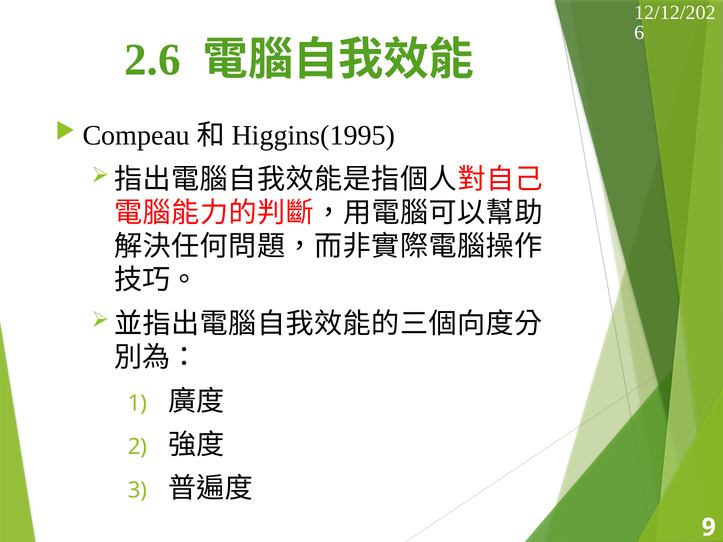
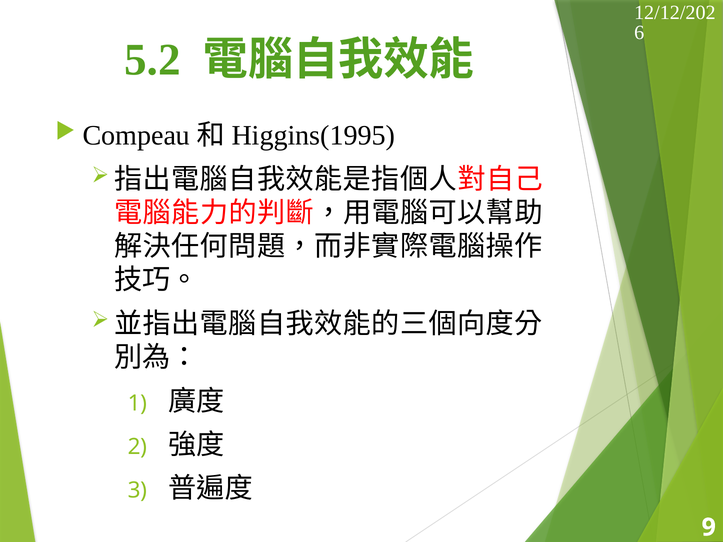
2.6: 2.6 -> 5.2 (153, 60)
